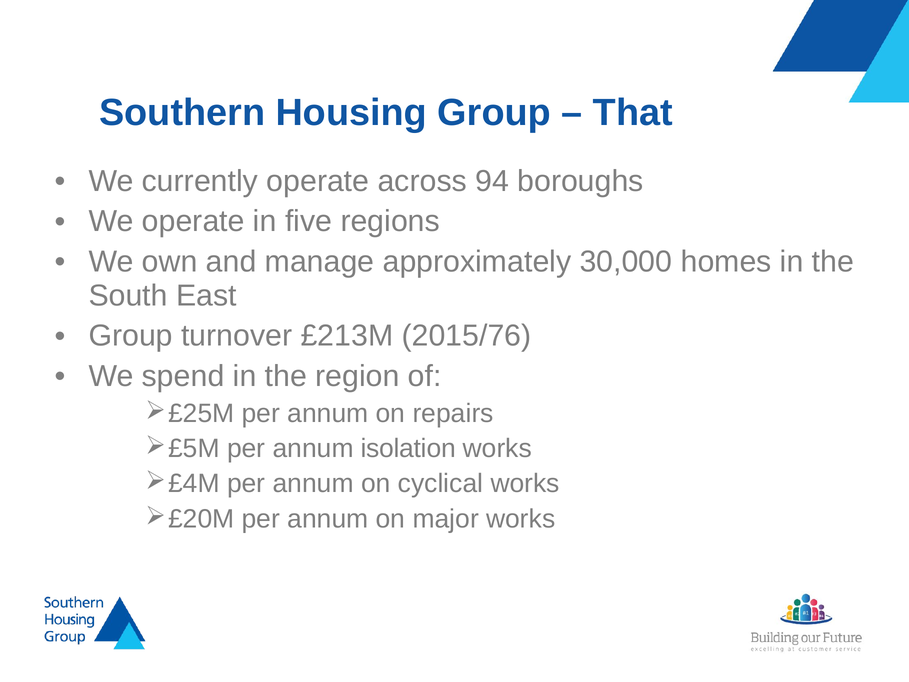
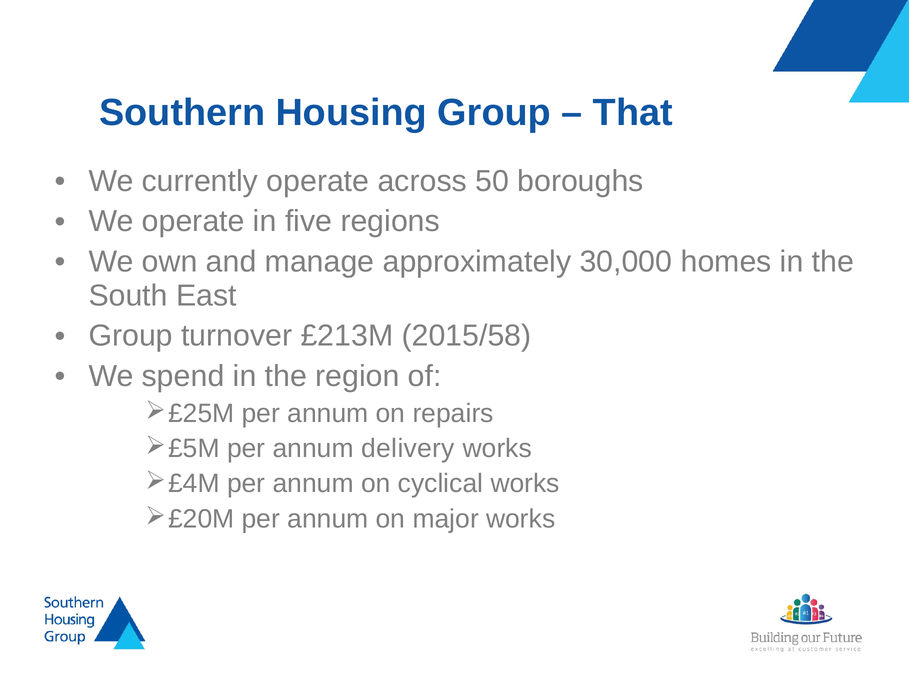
94: 94 -> 50 (492, 181)
2015/76: 2015/76 -> 2015/58 (467, 336)
isolation: isolation -> delivery (408, 448)
